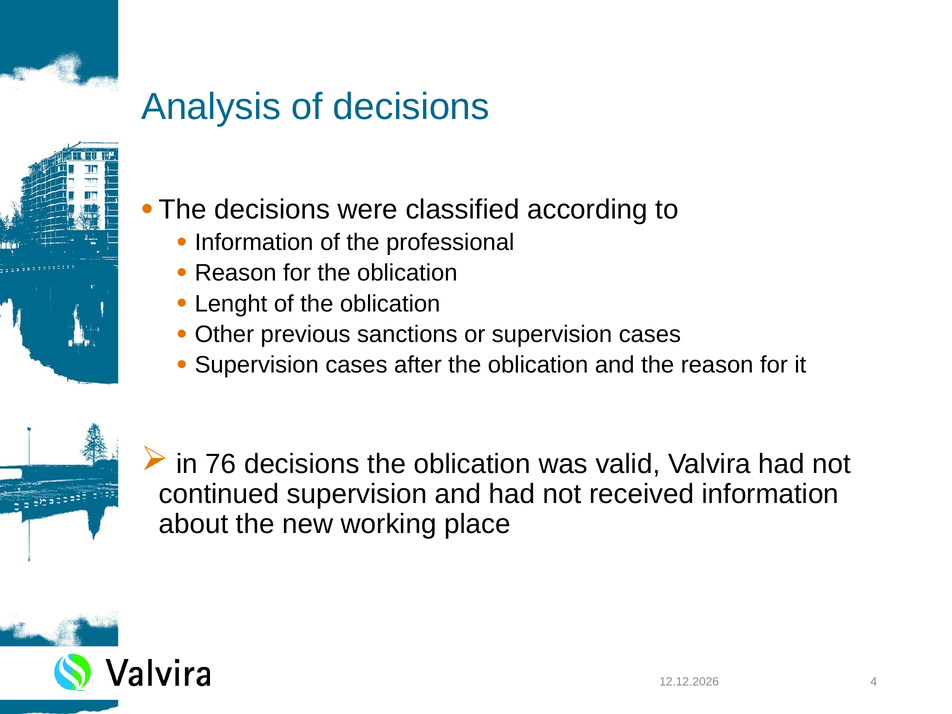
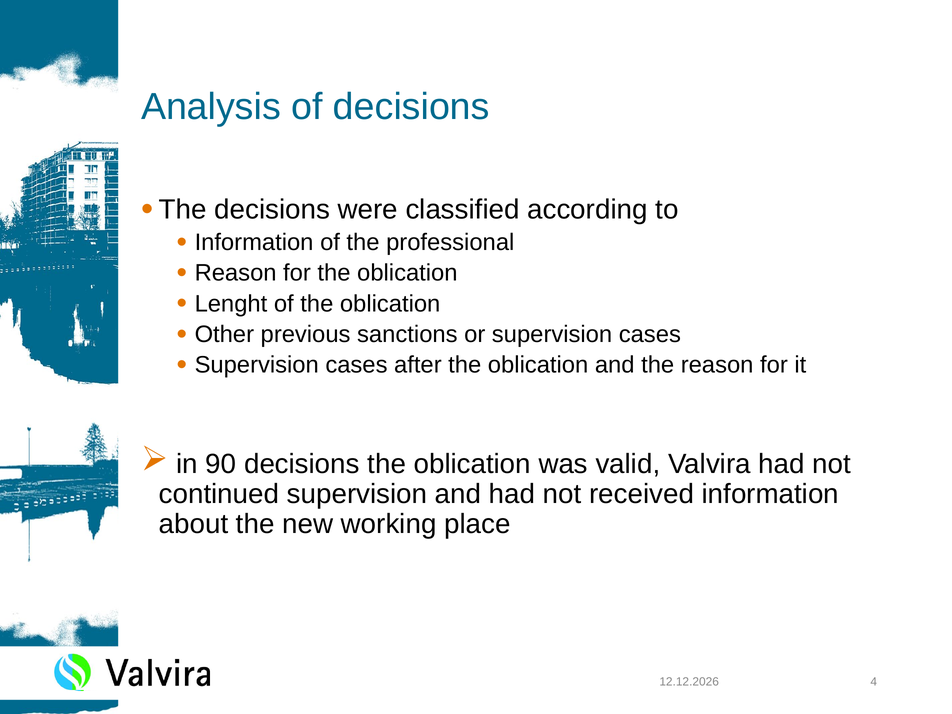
76: 76 -> 90 (221, 464)
